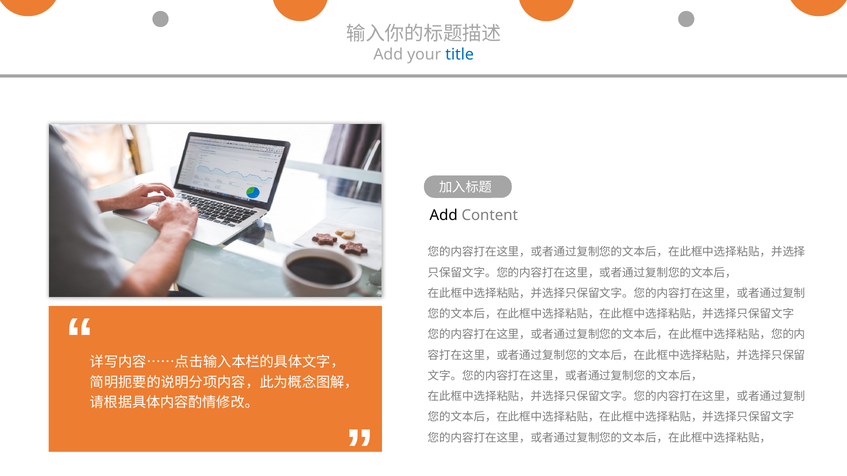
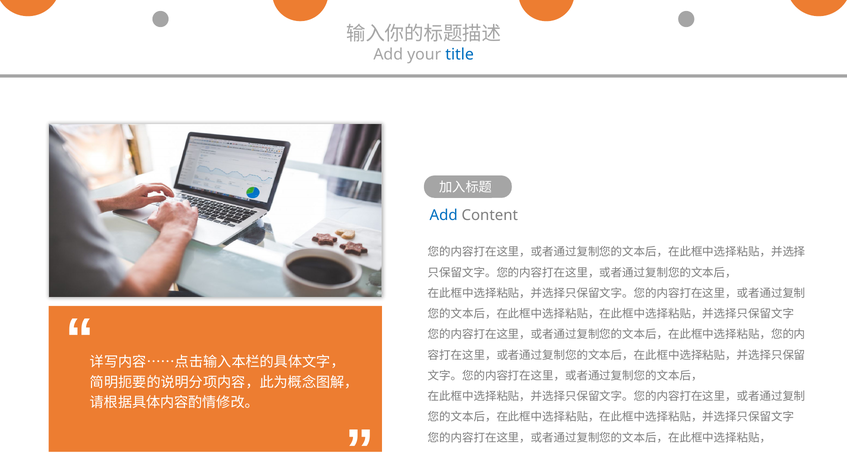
Add colour: black -> blue (444, 216)
